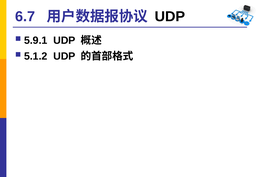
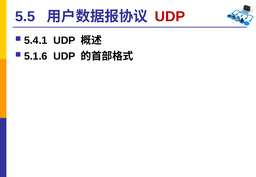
6.7: 6.7 -> 5.5 (25, 17)
UDP colour: black -> red (170, 17)
5.9.1: 5.9.1 -> 5.4.1 (36, 40)
5.1.2: 5.1.2 -> 5.1.6 (36, 56)
